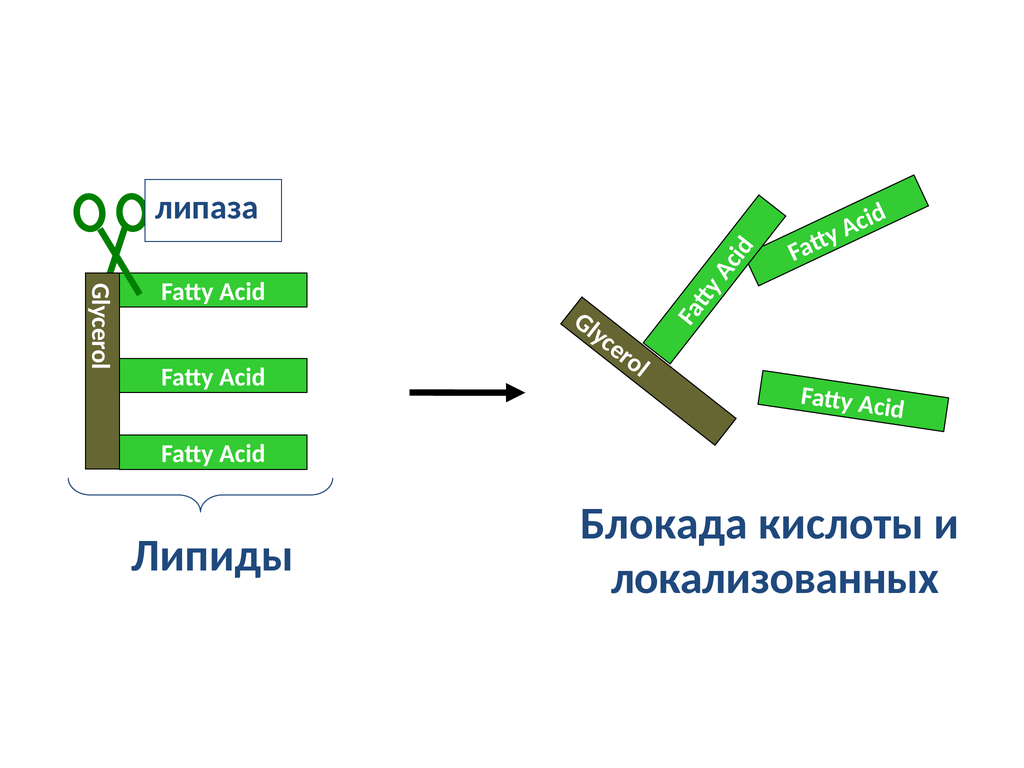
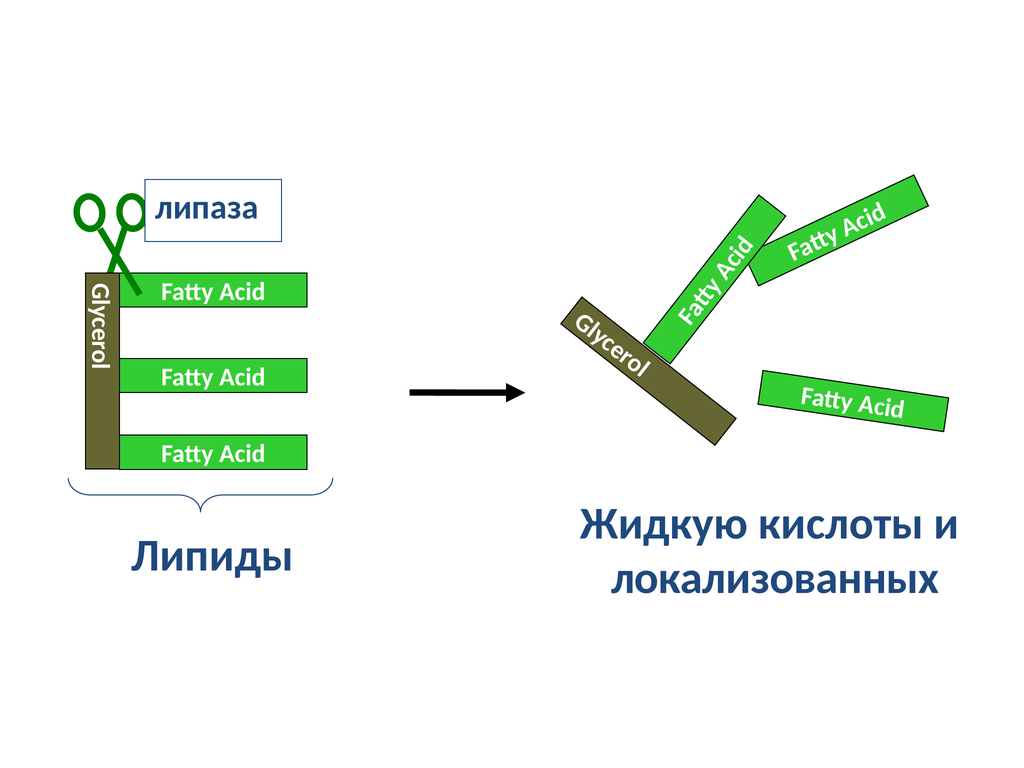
Блокада: Блокада -> Жидкую (664, 524)
